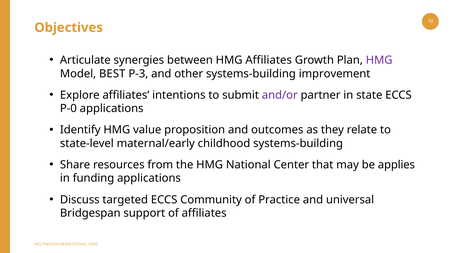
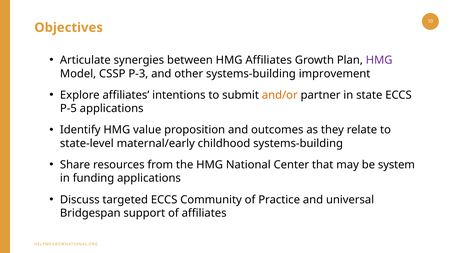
BEST: BEST -> CSSP (112, 74)
and/or colour: purple -> orange (280, 95)
P-0: P-0 -> P-5 (68, 109)
applies: applies -> system (396, 165)
